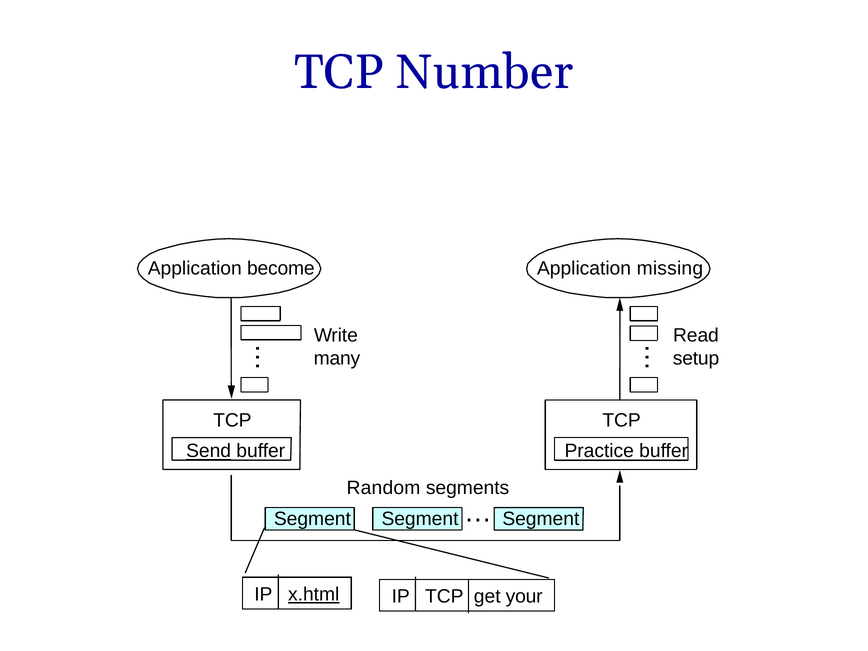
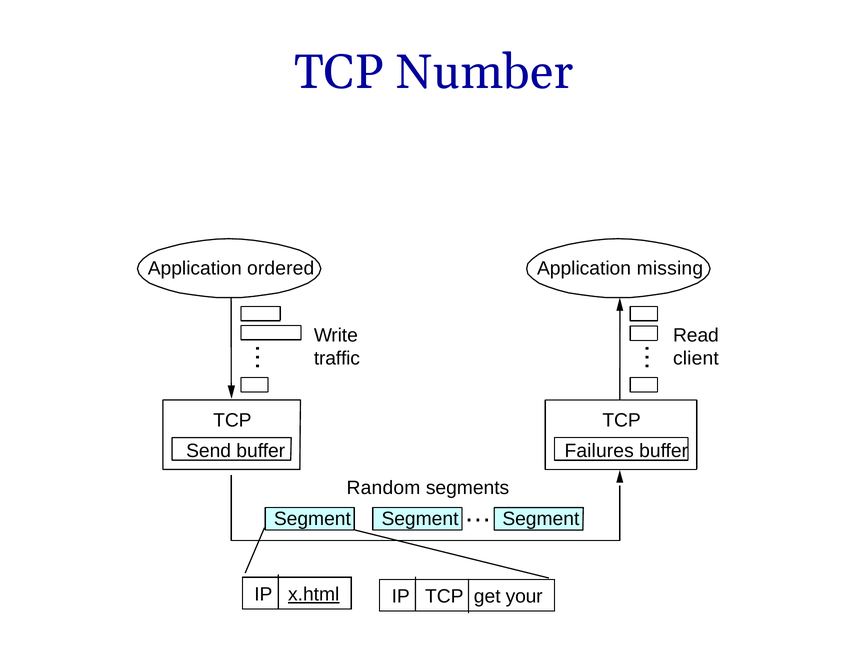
become: become -> ordered (281, 268)
many: many -> traffic (337, 359)
setup: setup -> client (696, 359)
Send underline: present -> none (209, 451)
Practice: Practice -> Failures (599, 451)
